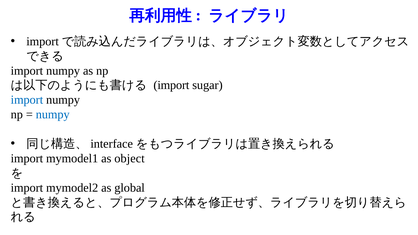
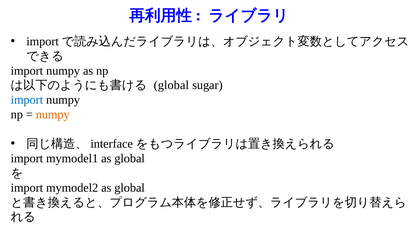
import: import -> global (171, 85)
numpy colour: blue -> orange (53, 115)
mymodel1 as object: object -> global (130, 159)
